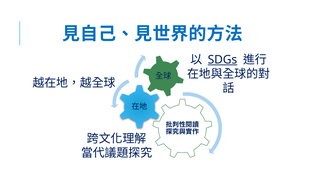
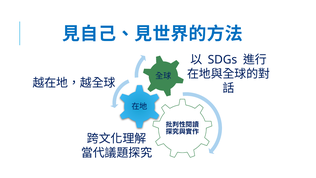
SDGs underline: present -> none (222, 60)
